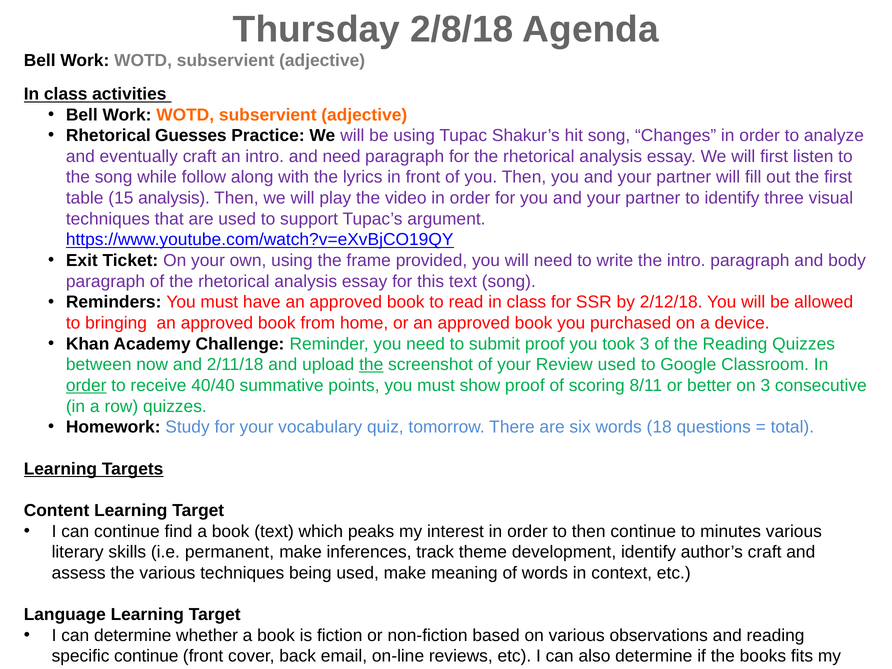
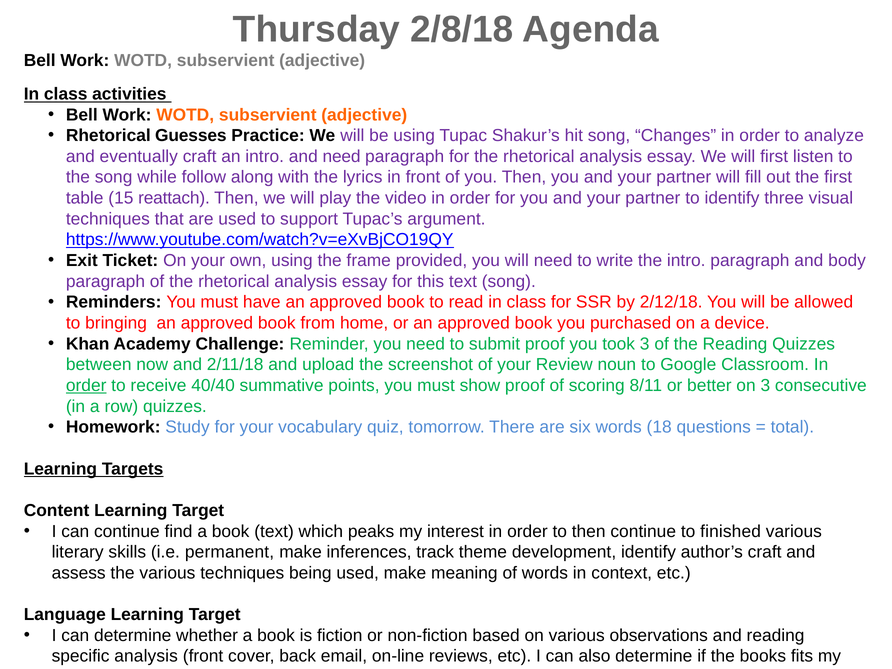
15 analysis: analysis -> reattach (174, 198)
the underline: present -> none (371, 365)
Review used: used -> noun (617, 365)
minutes: minutes -> finished (731, 531)
specific continue: continue -> analysis (146, 656)
